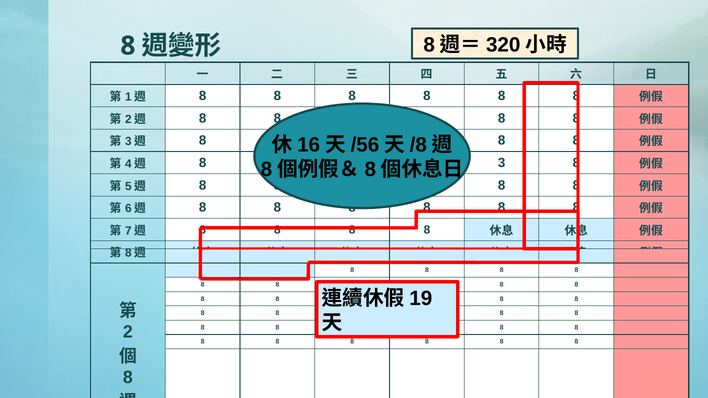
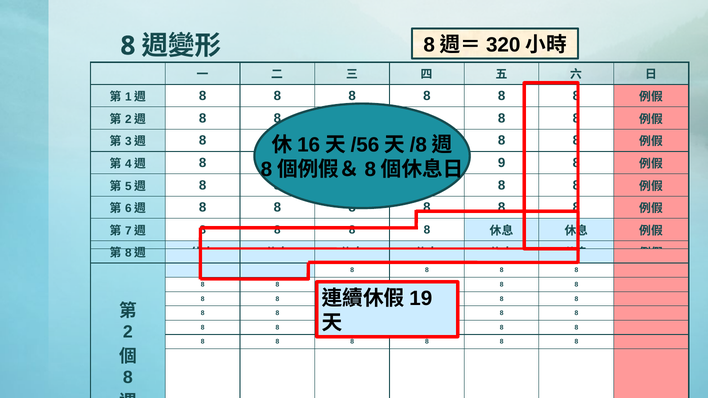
3: 3 -> 9 (502, 163)
